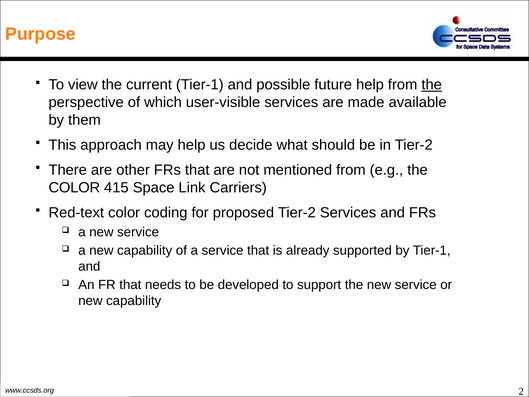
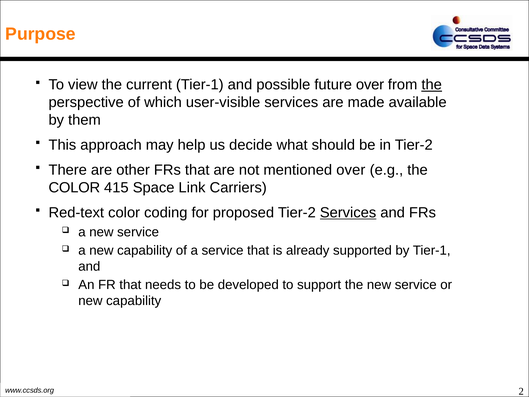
future help: help -> over (370, 85)
mentioned from: from -> over (351, 170)
Services underline: none -> present (348, 213)
